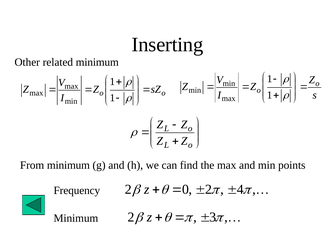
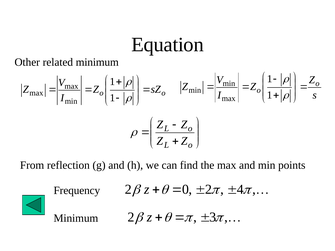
Inserting: Inserting -> Equation (168, 45)
From minimum: minimum -> reflection (68, 165)
